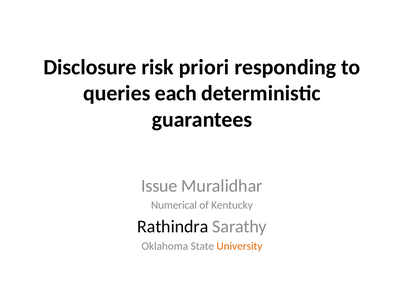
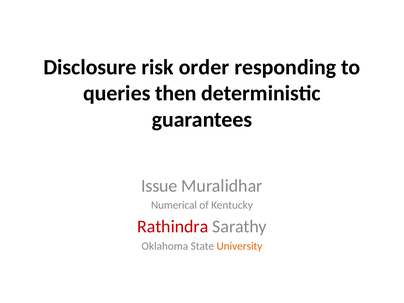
priori: priori -> order (204, 67)
each: each -> then (176, 93)
Rathindra colour: black -> red (173, 227)
